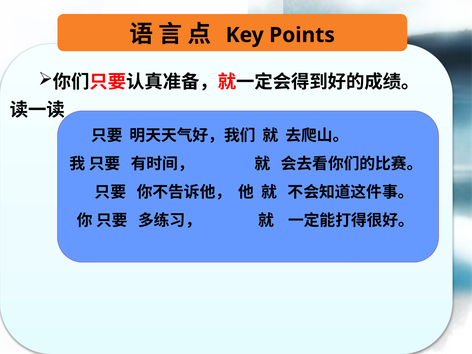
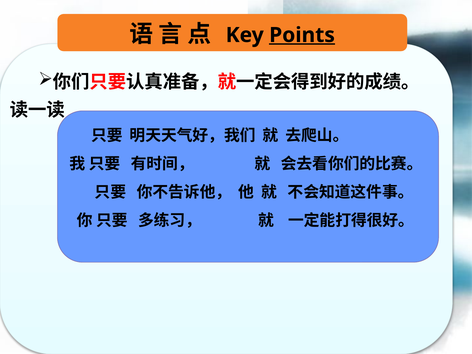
Points underline: none -> present (302, 35)
